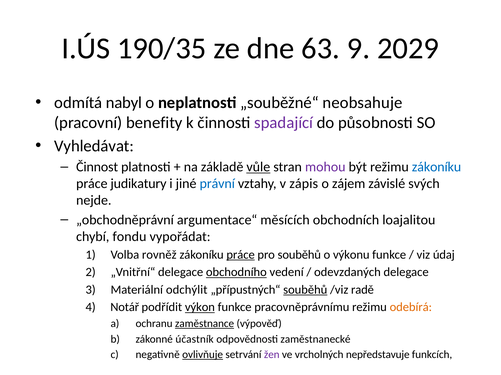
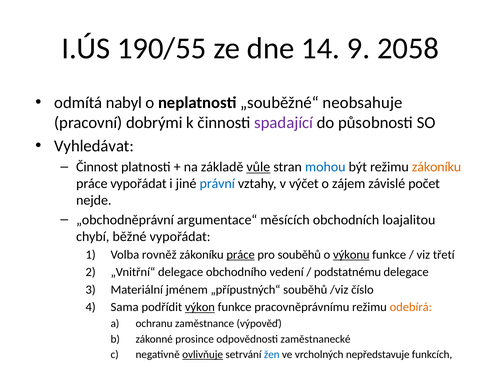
190/35: 190/35 -> 190/55 (162, 48)
63: 63 -> 14 (321, 48)
2029: 2029 -> 2058 (408, 48)
benefity: benefity -> dobrými (154, 123)
mohou colour: purple -> blue (325, 167)
zákoníku colour: blue -> orange (437, 167)
práce judikatury: judikatury -> vypořádat (138, 184)
zápis: zápis -> výčet (304, 184)
svých: svých -> počet (424, 184)
fondu: fondu -> běžné (130, 237)
výkonu underline: none -> present (351, 255)
údaj: údaj -> třetí (444, 255)
obchodního underline: present -> none (236, 273)
odevzdaných: odevzdaných -> podstatnému (347, 273)
odchýlit: odchýlit -> jménem (187, 290)
souběhů underline: present -> none (305, 290)
radě: radě -> číslo (362, 290)
Notář: Notář -> Sama (125, 308)
zaměstnance underline: present -> none (205, 324)
účastník: účastník -> prosince (195, 340)
žen colour: purple -> blue (272, 355)
